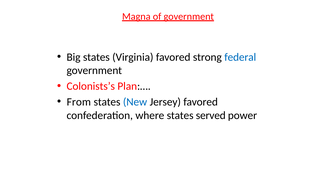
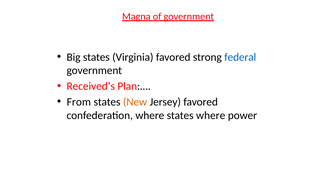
Colonists’s: Colonists’s -> Received’s (91, 86)
New colour: blue -> orange (135, 102)
states served: served -> where (211, 115)
